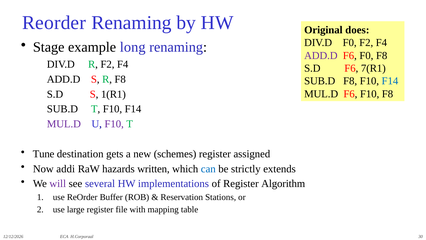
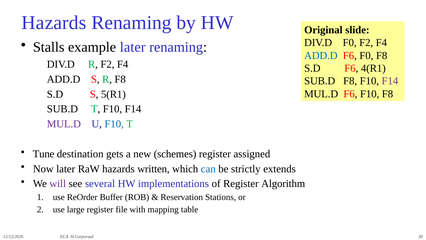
Reorder: Reorder -> Hazards (54, 23)
does: does -> slide (357, 30)
Stage: Stage -> Stalls (49, 47)
example long: long -> later (133, 47)
ADD.D colour: purple -> blue (321, 55)
7(R1: 7(R1 -> 4(R1 (373, 68)
F14 colour: blue -> purple (390, 81)
1(R1: 1(R1 -> 5(R1 (113, 94)
F10 colour: purple -> blue (114, 124)
Now addi: addi -> later (66, 169)
